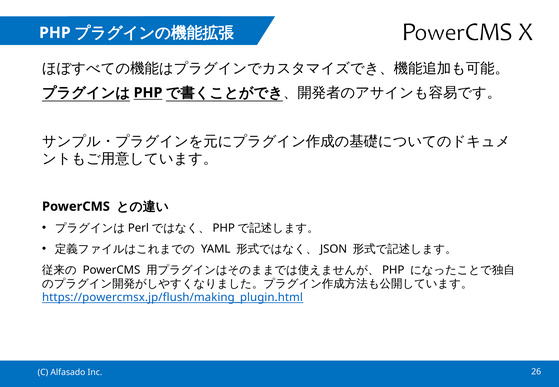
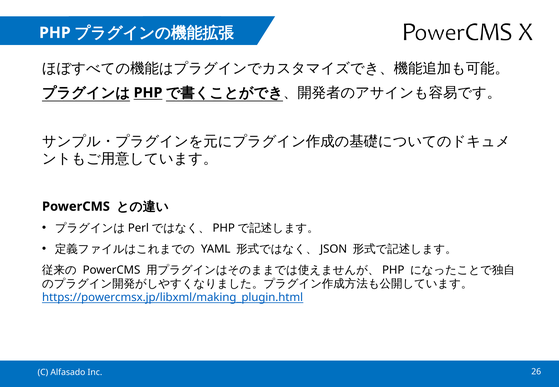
https://powercmsx.jp/flush/making_plugin.html: https://powercmsx.jp/flush/making_plugin.html -> https://powercmsx.jp/libxml/making_plugin.html (173, 297)
